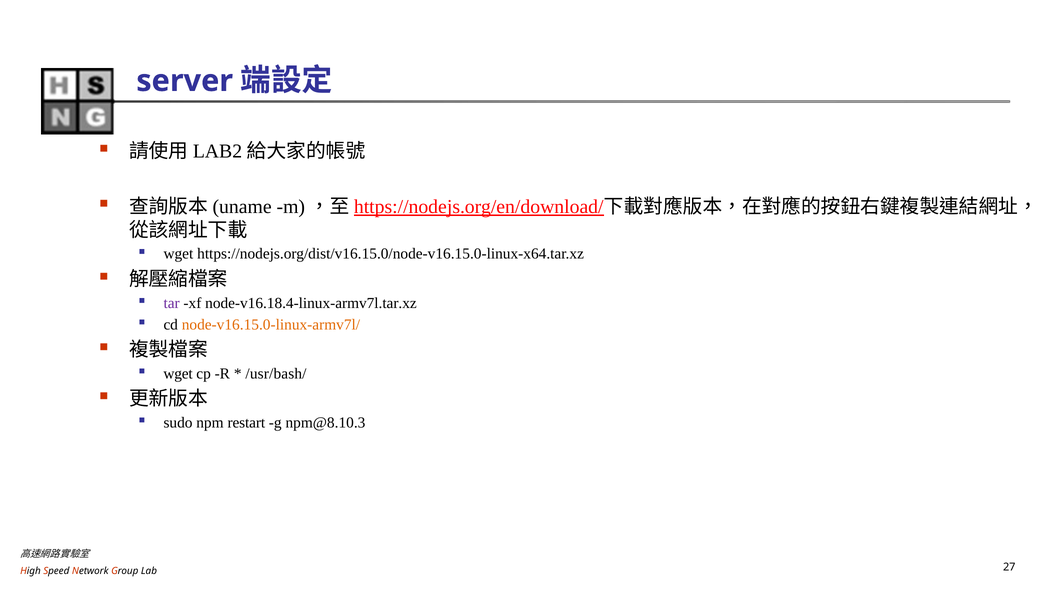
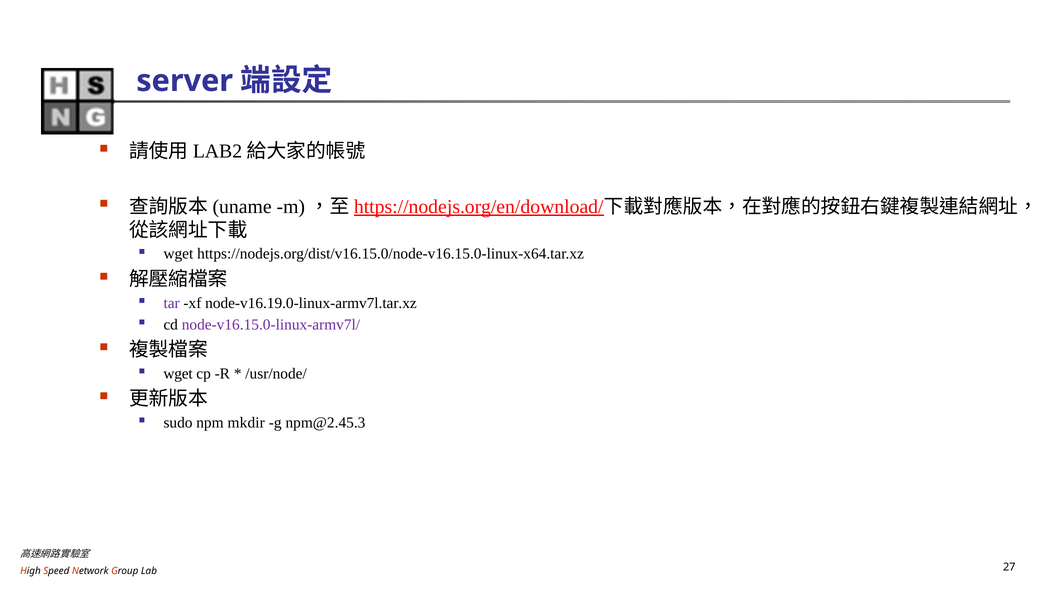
node-v16.18.4-linux-armv7l.tar.xz: node-v16.18.4-linux-armv7l.tar.xz -> node-v16.19.0-linux-armv7l.tar.xz (311, 303)
node-v16.15.0-linux-armv7l/ colour: orange -> purple (271, 325)
/usr/bash/: /usr/bash/ -> /usr/node/ (276, 374)
restart: restart -> mkdir (246, 423)
npm@8.10.3: npm@8.10.3 -> npm@2.45.3 (325, 423)
